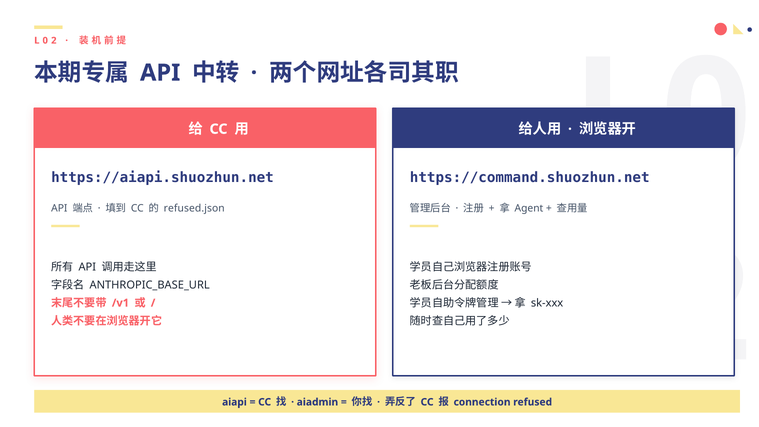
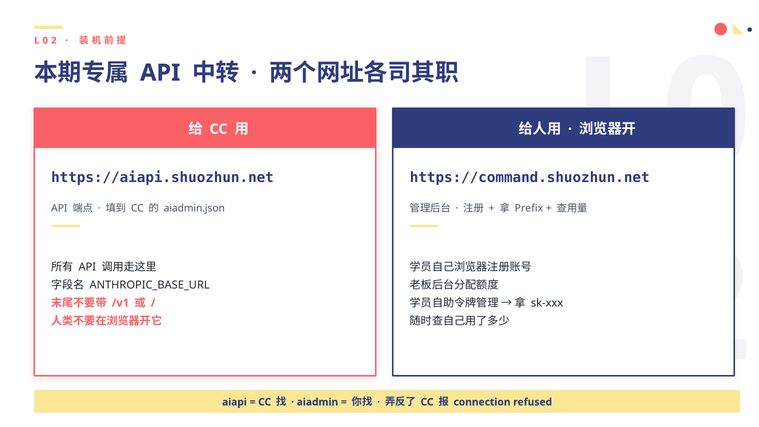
Agent: Agent -> Prefix (529, 208)
refused.json: refused.json -> aiadmin.json (194, 208)
